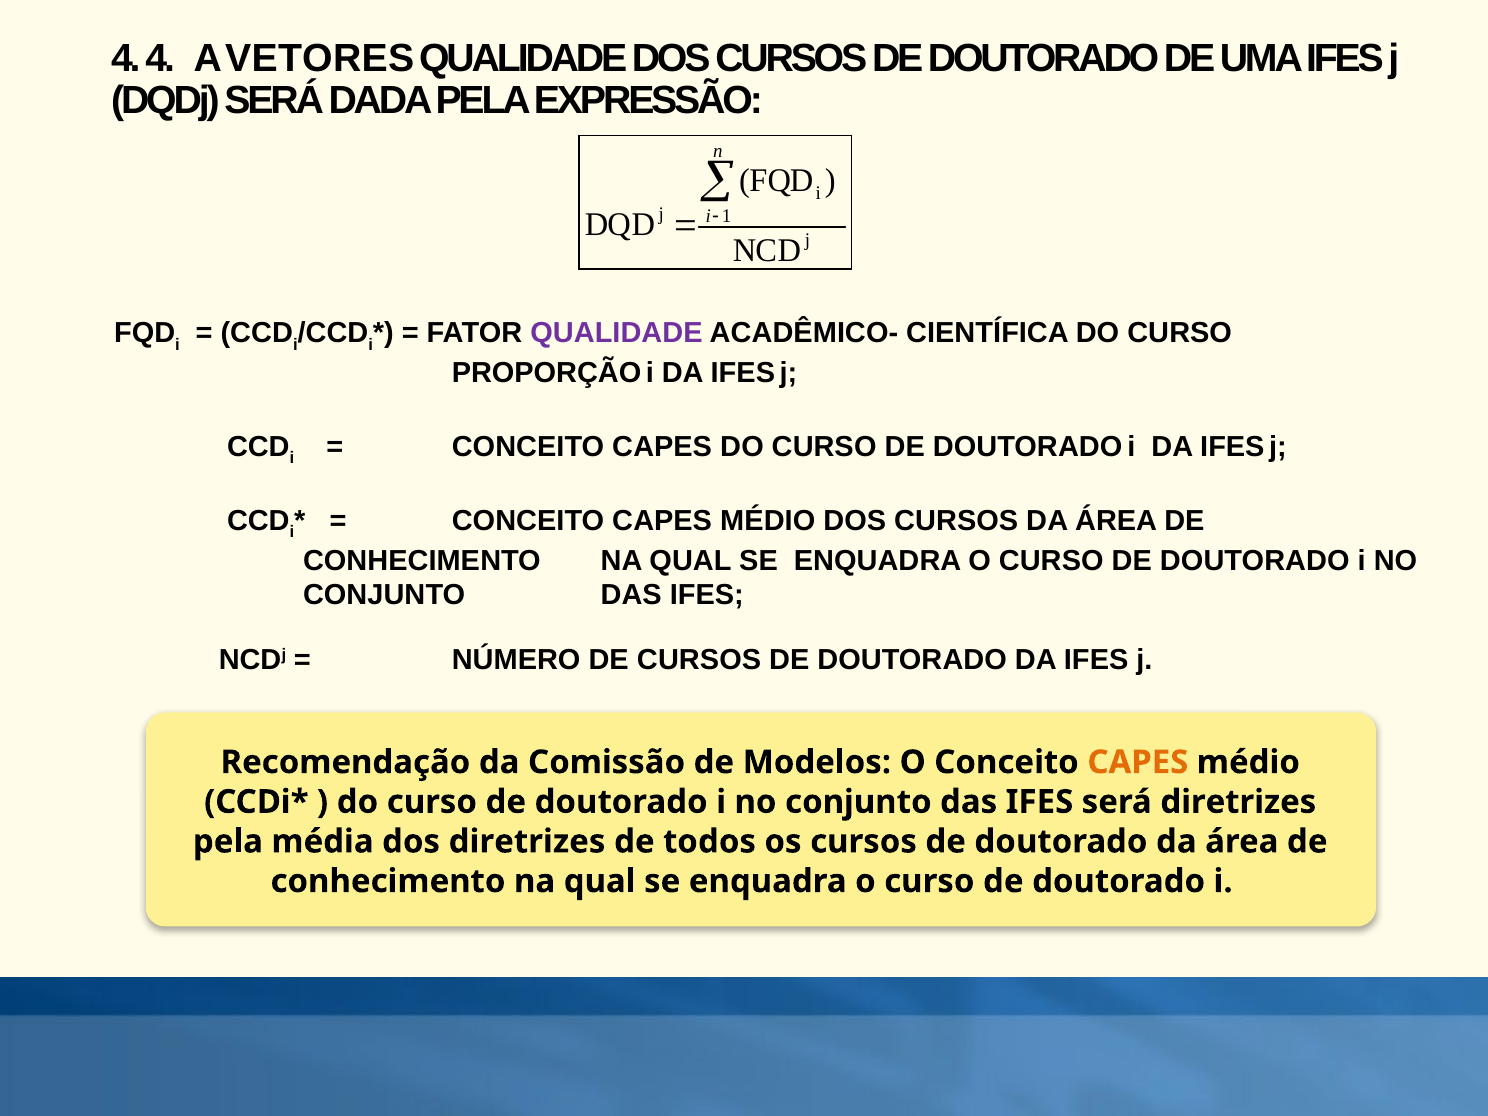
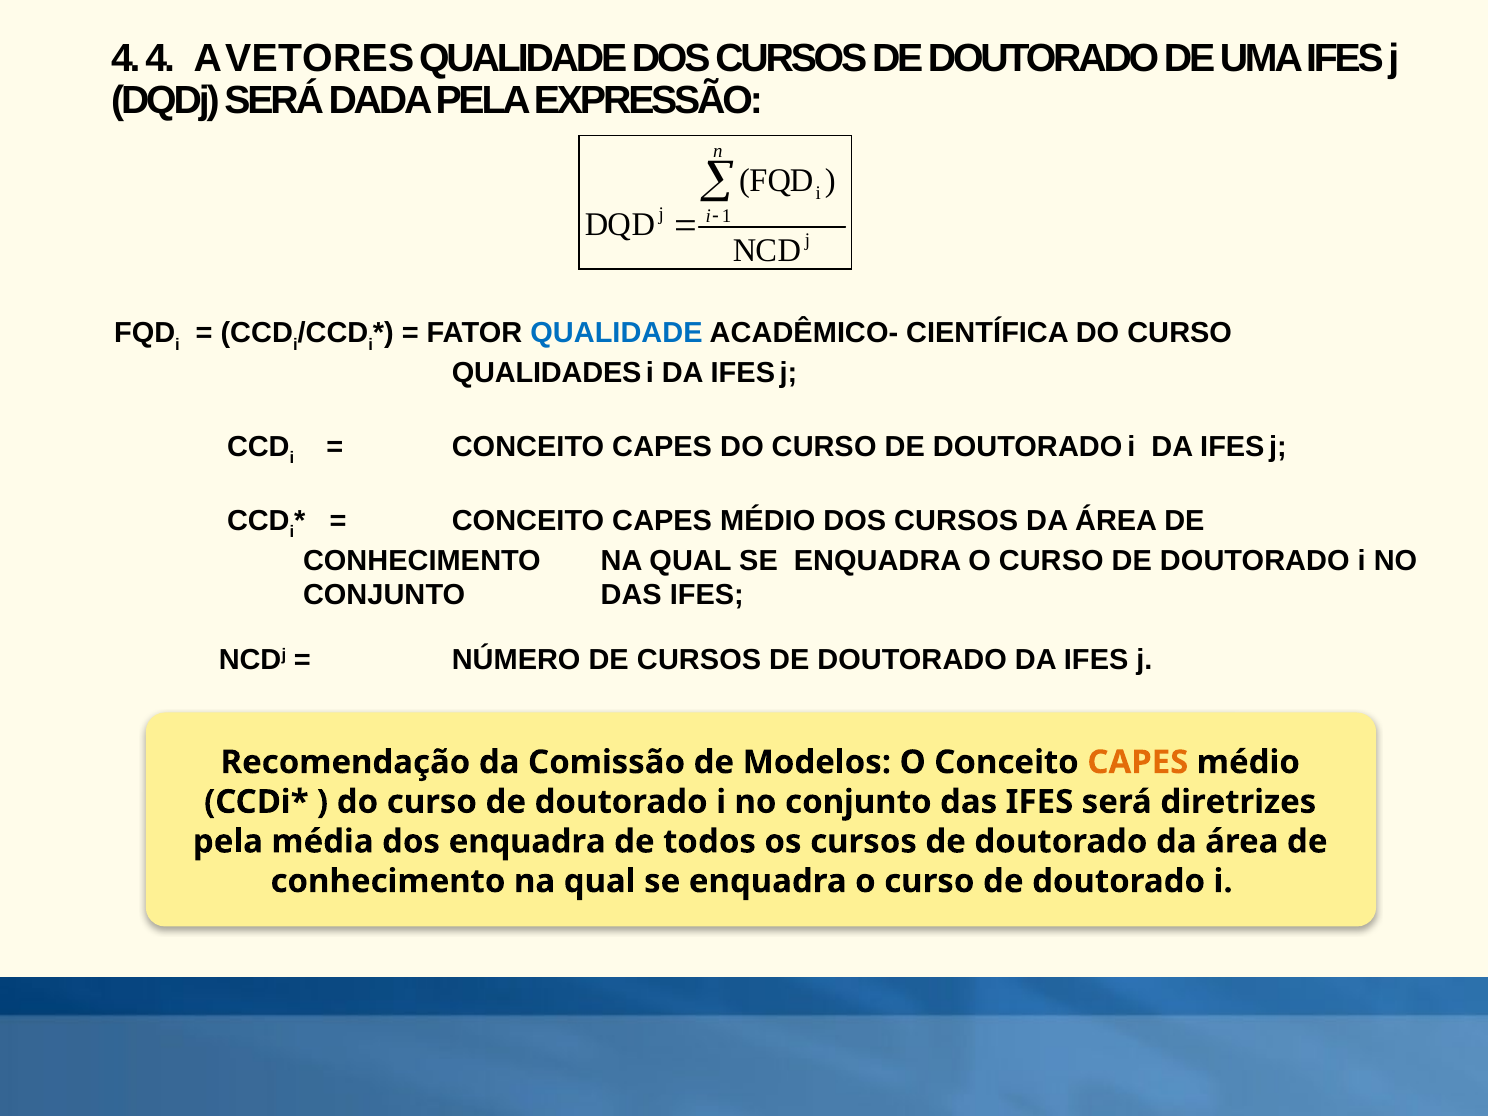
QUALIDADE colour: purple -> blue (617, 333)
PROPORÇÃO: PROPORÇÃO -> QUALIDADES (547, 373)
dos diretrizes: diretrizes -> enquadra (527, 842)
